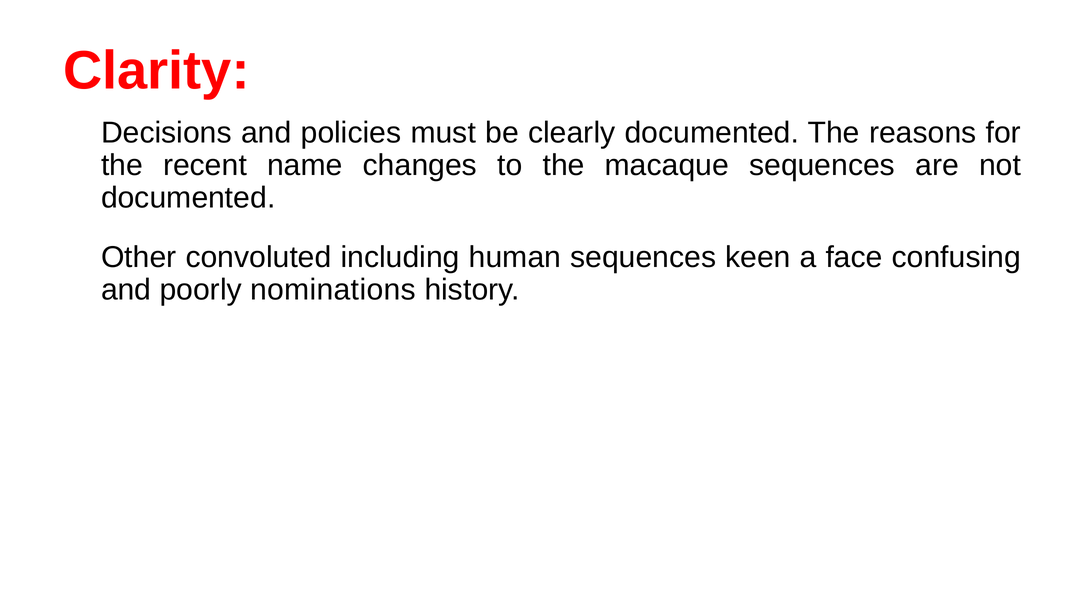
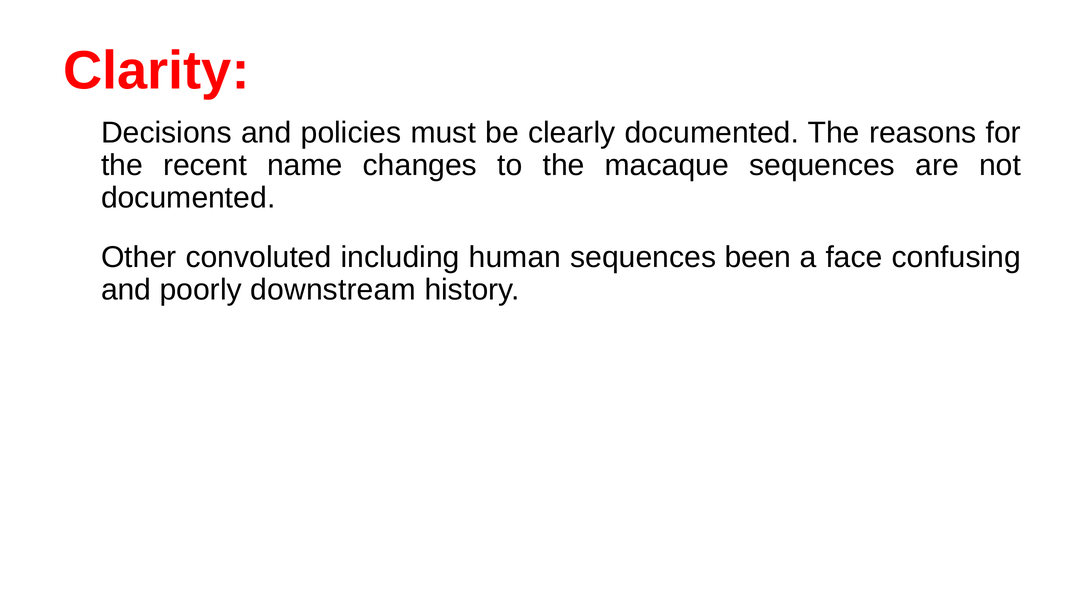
keen: keen -> been (758, 258)
nominations: nominations -> downstream (333, 290)
